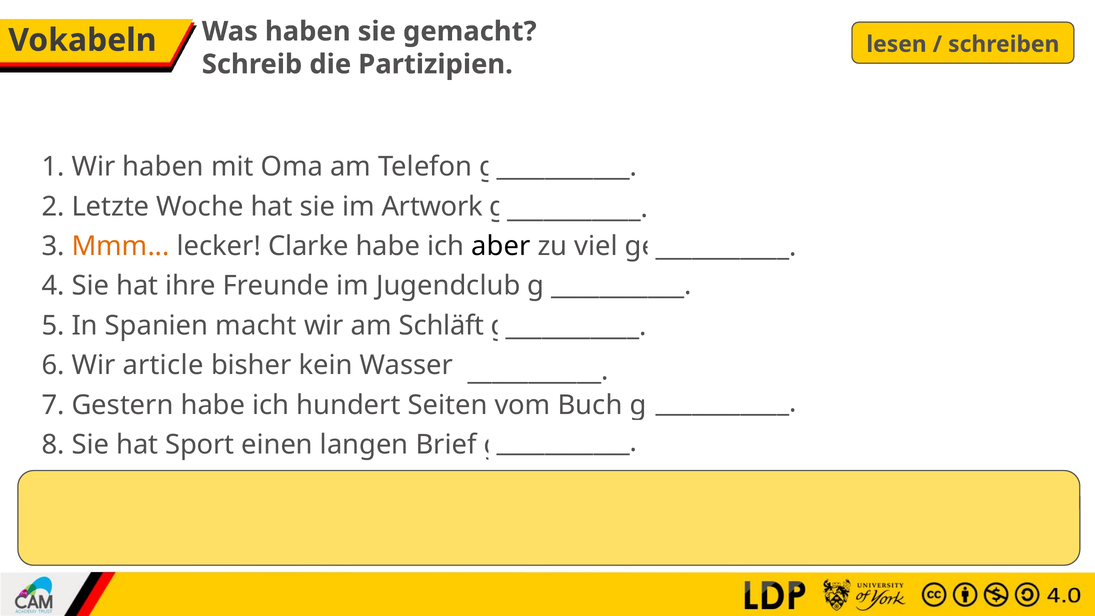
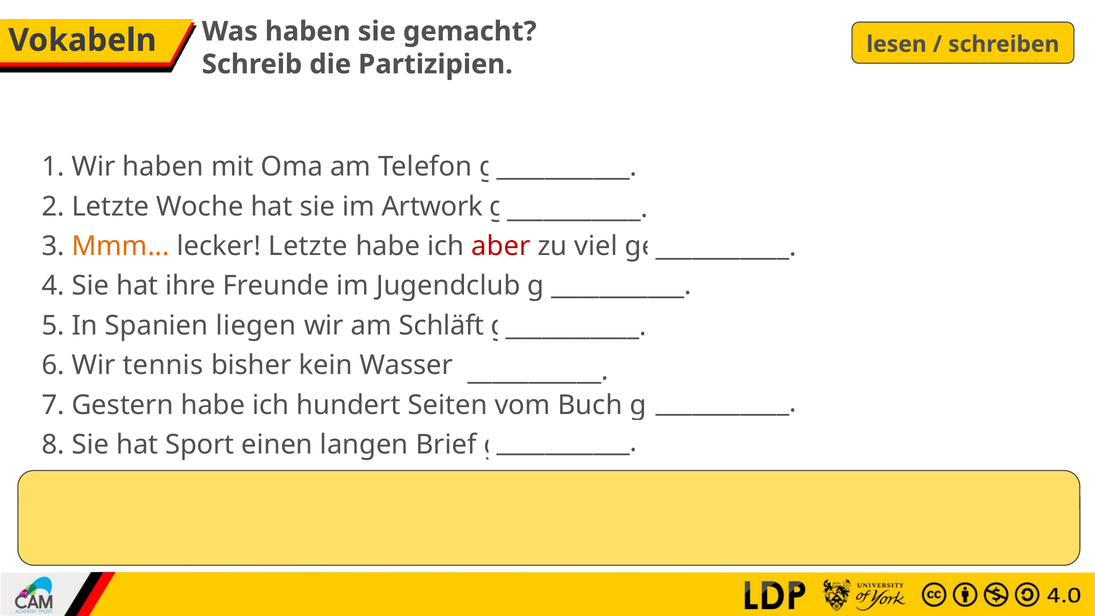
lecker Clarke: Clarke -> Letzte (308, 246)
aber colour: black -> red (501, 246)
macht: macht -> liegen (256, 326)
article: article -> tennis (163, 365)
